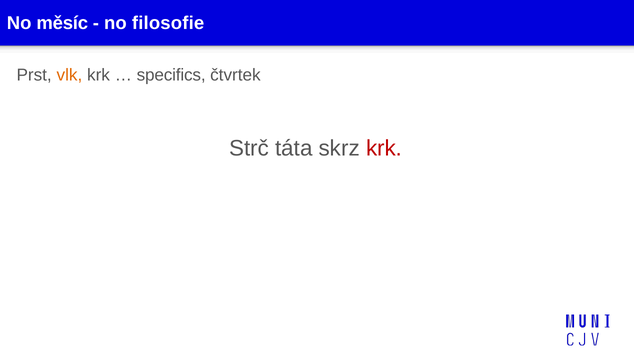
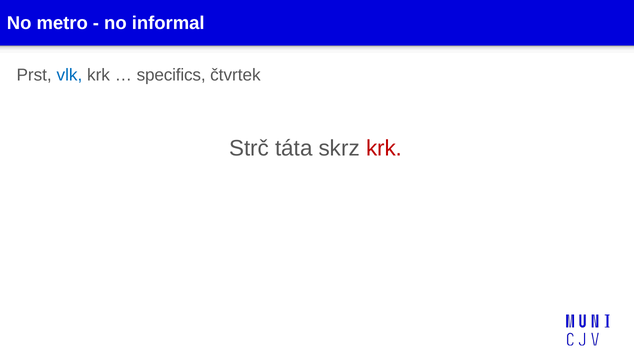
měsíc: měsíc -> metro (62, 23)
filosofie: filosofie -> informal (168, 23)
vlk colour: orange -> blue (69, 75)
